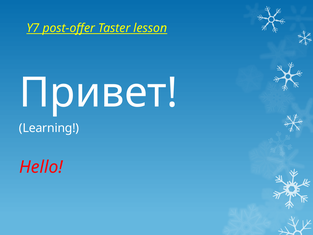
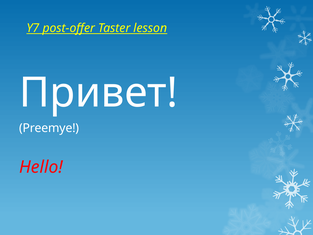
Learning: Learning -> Preemye (49, 128)
